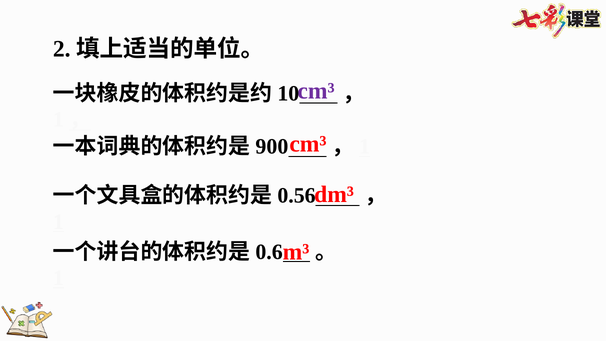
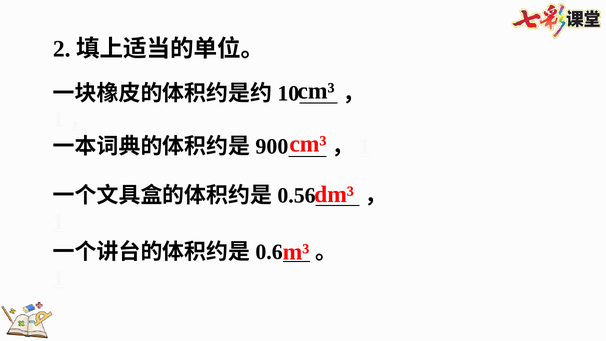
cm³ colour: purple -> black (316, 91)
